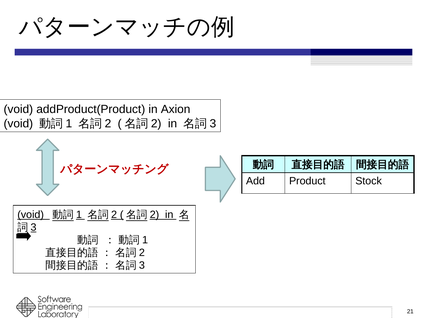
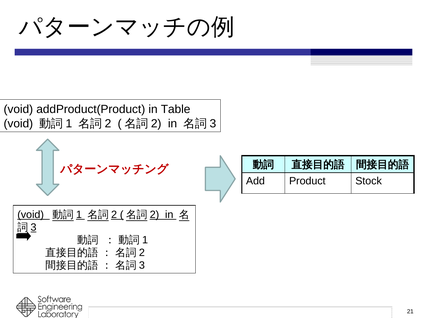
Axion: Axion -> Table (176, 109)
